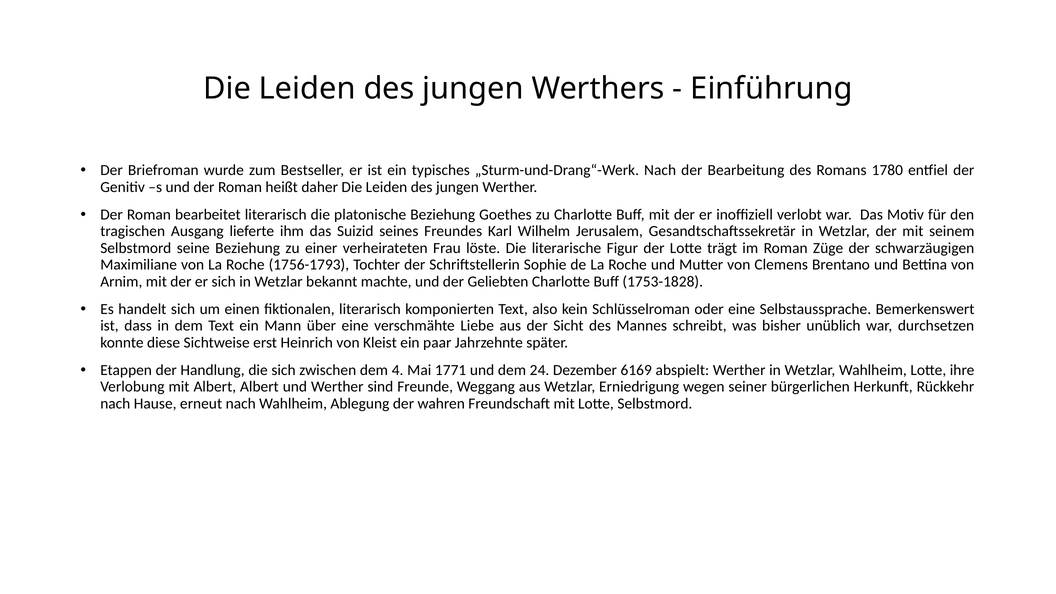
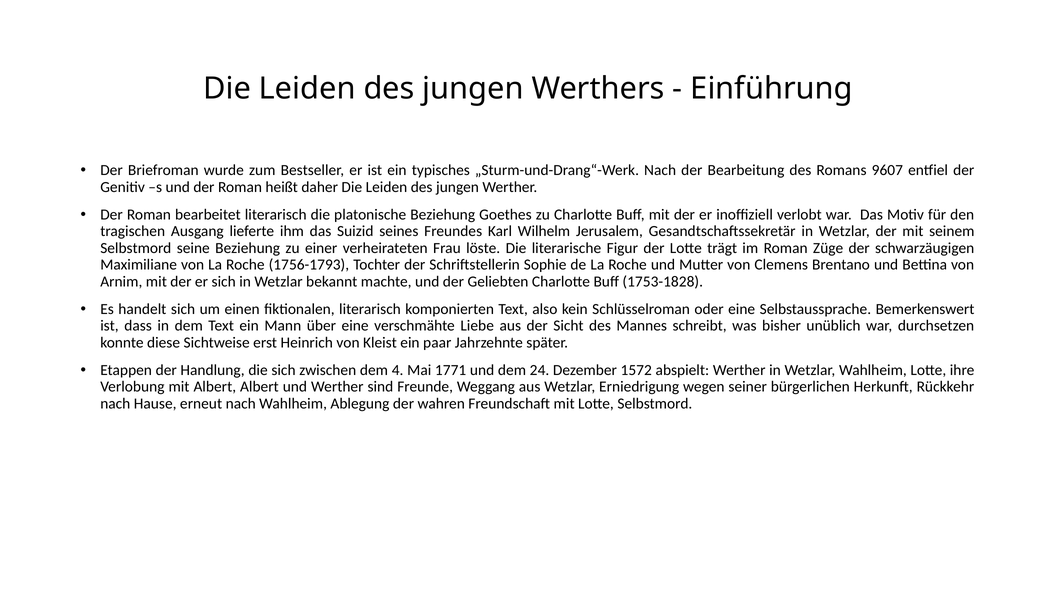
1780: 1780 -> 9607 (887, 170)
6169: 6169 -> 1572 (636, 370)
